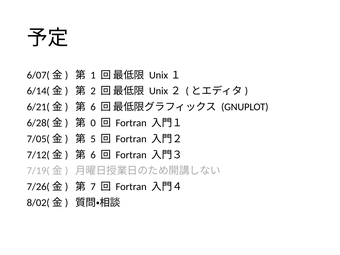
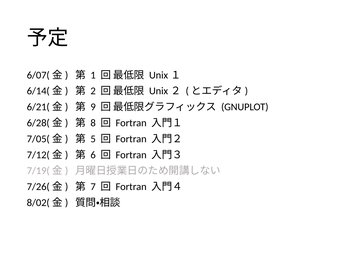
6: 6 -> 9 (93, 107)
0: 0 -> 8 (93, 123)
